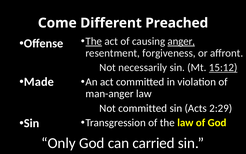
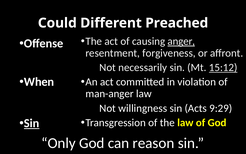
Come: Come -> Could (57, 23)
The underline: present -> none (94, 41)
Made: Made -> When (39, 82)
Not committed: committed -> willingness (143, 108)
2:29: 2:29 -> 9:29 (221, 108)
Sin underline: none -> present (32, 123)
carried: carried -> reason (153, 143)
